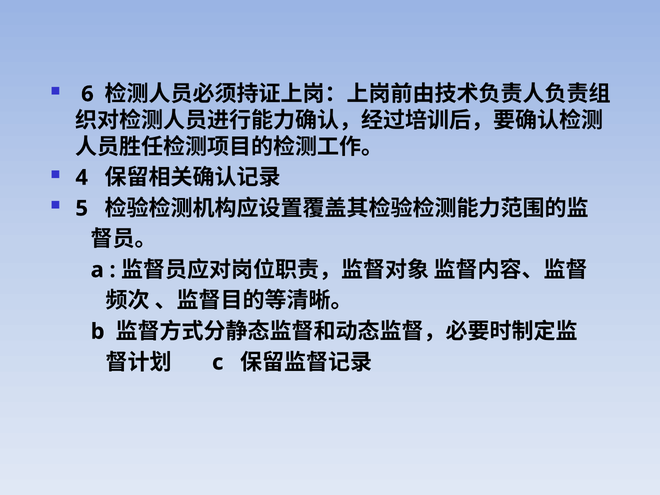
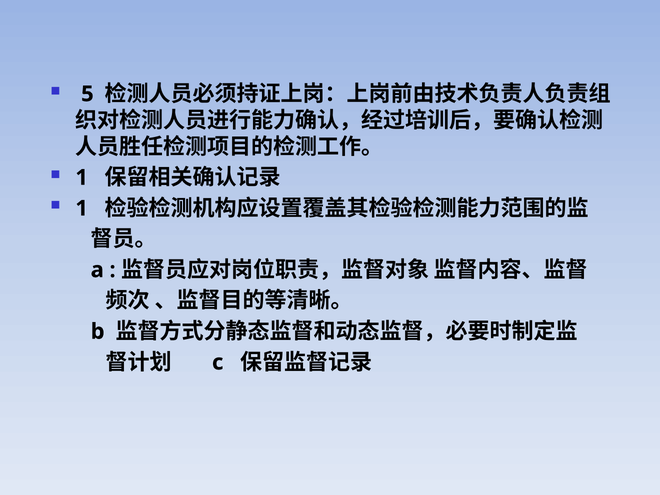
6: 6 -> 5 (87, 94)
4: 4 -> 1 (82, 178)
5: 5 -> 1 (82, 208)
